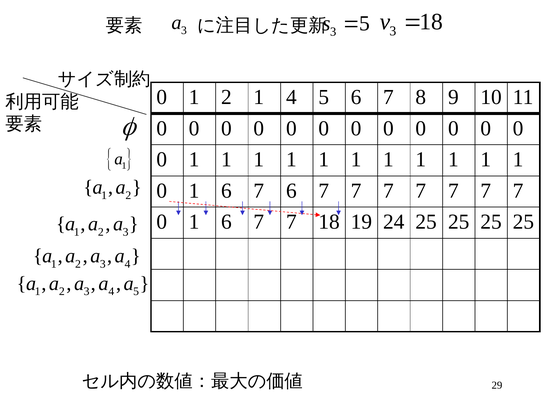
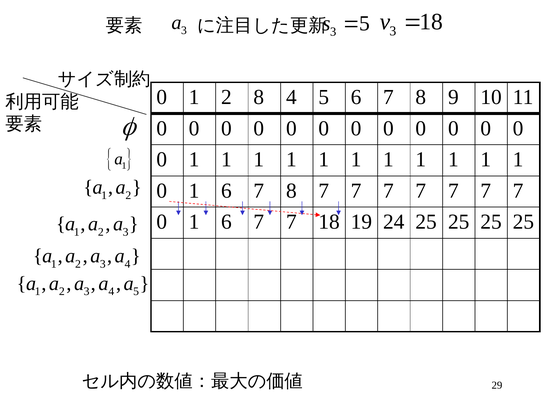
2 1: 1 -> 8 (259, 97)
1 6 7 6: 6 -> 8 (291, 191)
